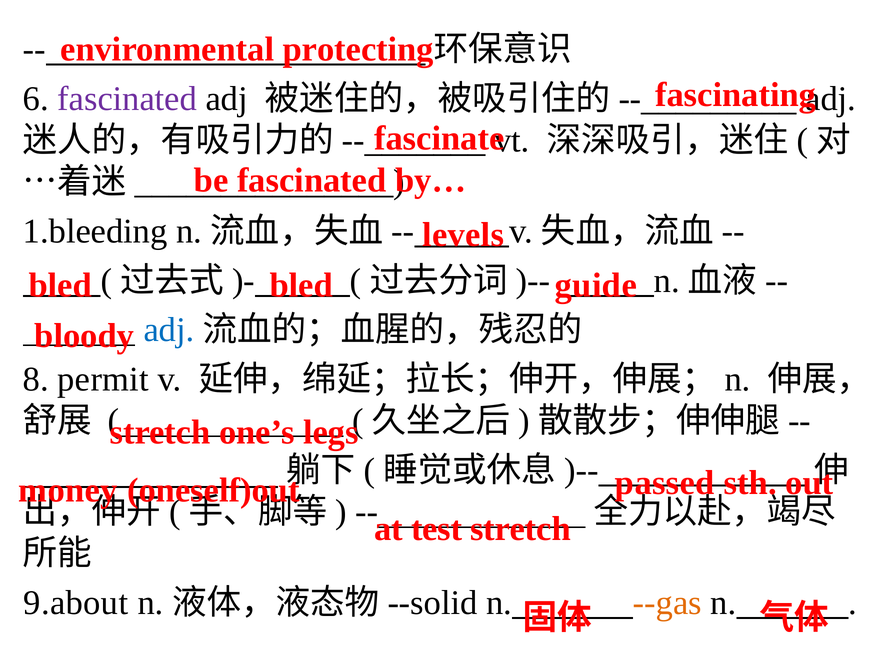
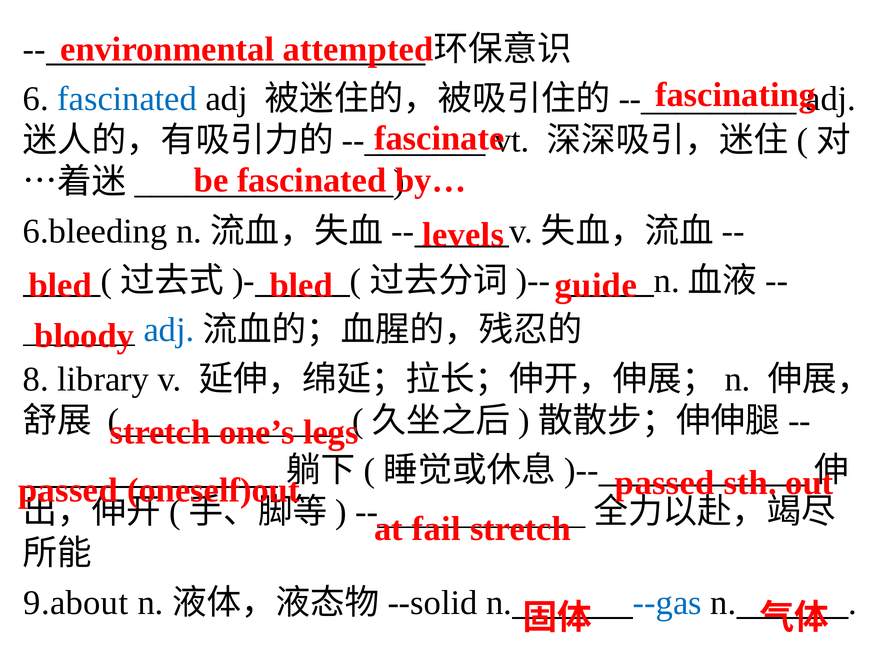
protecting: protecting -> attempted (358, 49)
fascinated colour: purple -> blue (127, 99)
1.bleeding: 1.bleeding -> 6.bleeding (95, 231)
permit: permit -> library (103, 379)
money: money -> passed (68, 490)
test: test -> fail (436, 528)
--gas colour: orange -> blue (667, 603)
